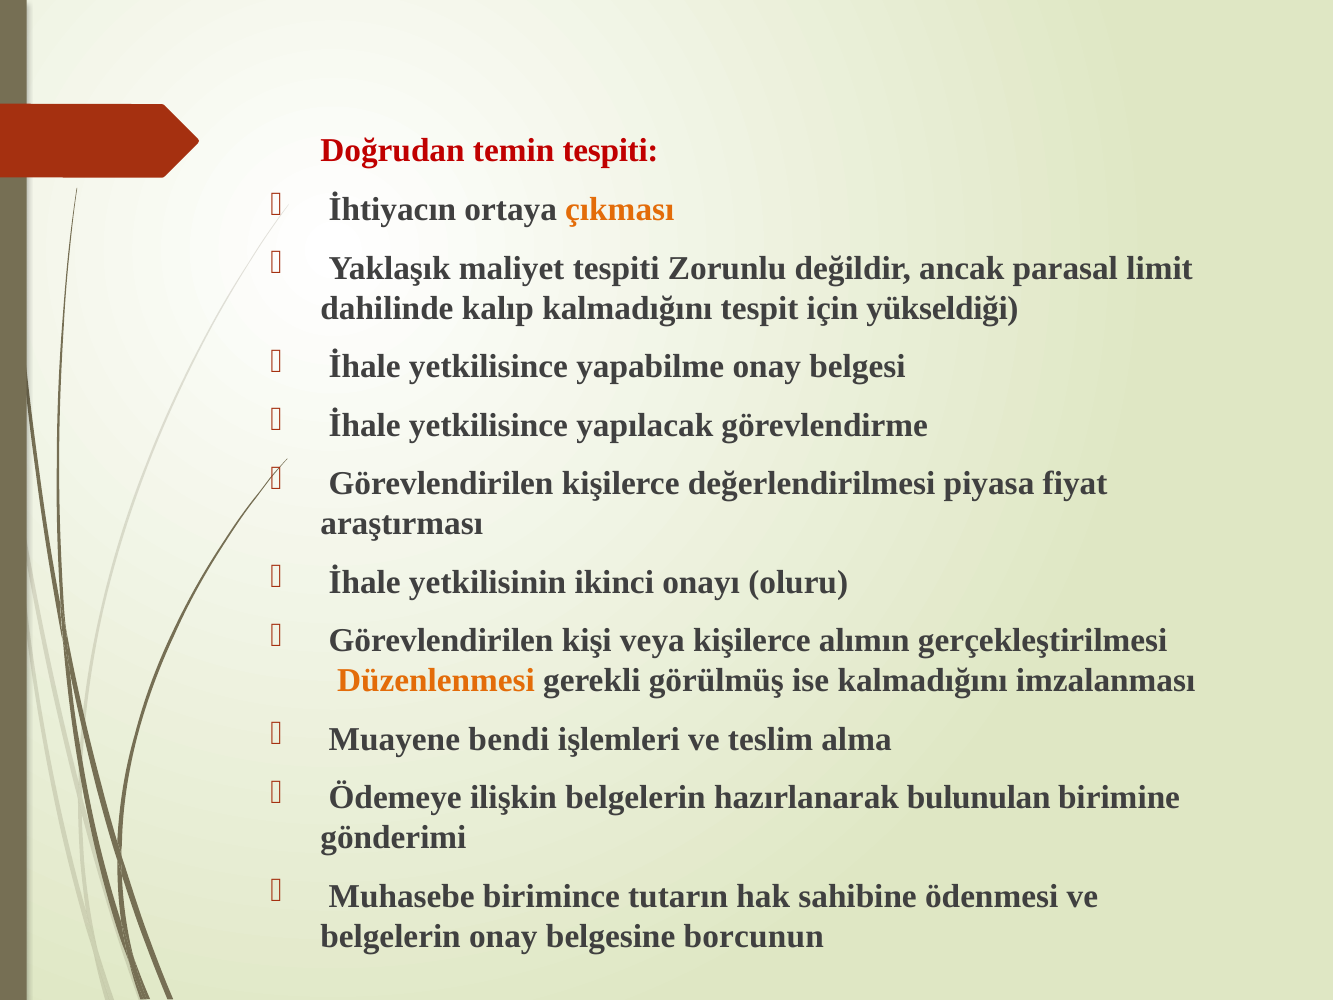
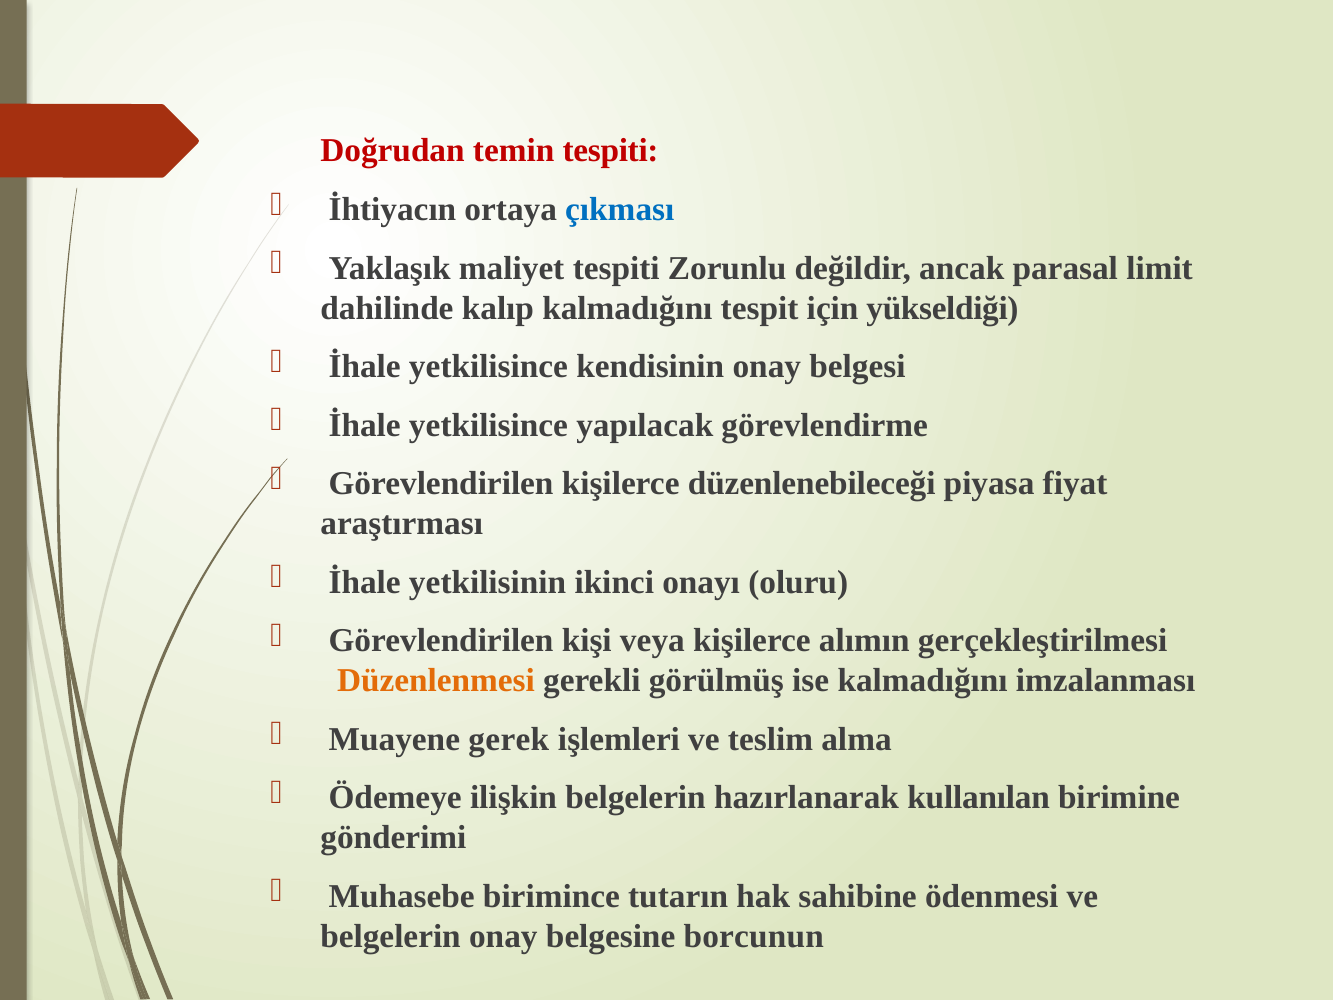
çıkması colour: orange -> blue (620, 209)
yapabilme: yapabilme -> kendisinin (650, 366)
değerlendirilmesi: değerlendirilmesi -> düzenlenebileceği (812, 484)
bendi: bendi -> gerek (509, 739)
bulunulan: bulunulan -> kullanılan (979, 798)
